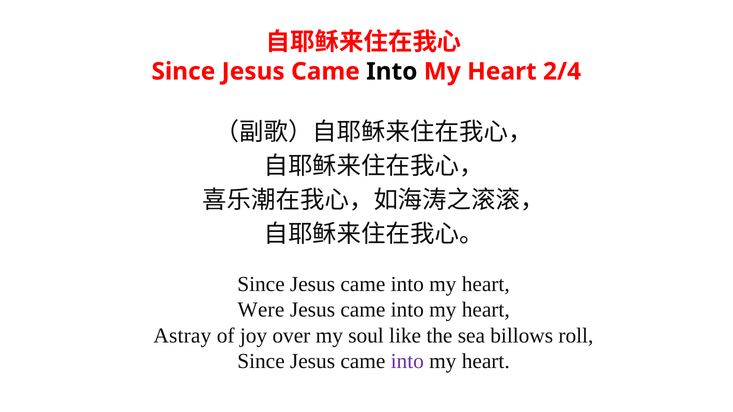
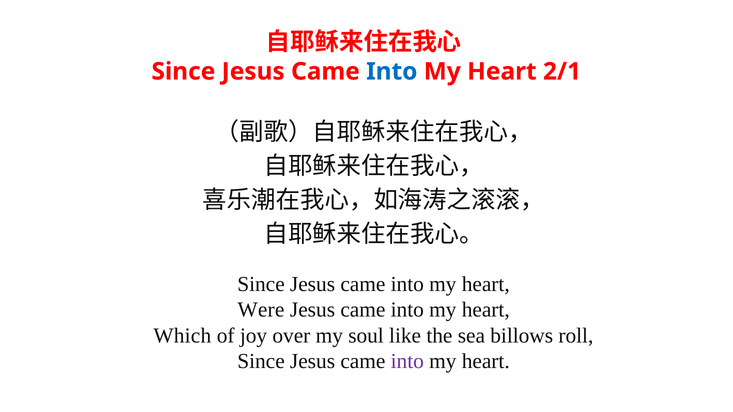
Into colour: black -> blue (392, 72)
2/4: 2/4 -> 2/1 (562, 72)
Astray: Astray -> Which (182, 336)
